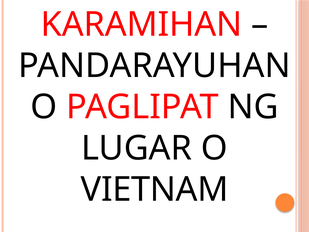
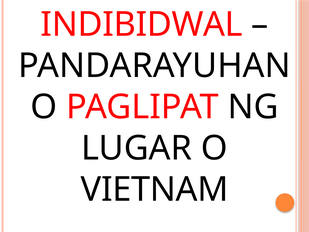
KARAMIHAN: KARAMIHAN -> INDIBIDWAL (142, 25)
